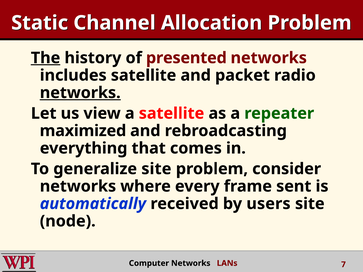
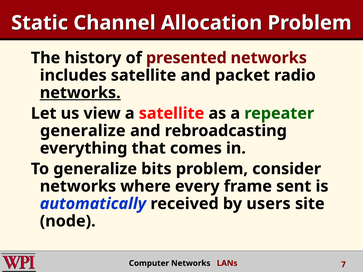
The underline: present -> none (46, 58)
maximized: maximized -> generalize (83, 131)
generalize site: site -> bits (156, 169)
